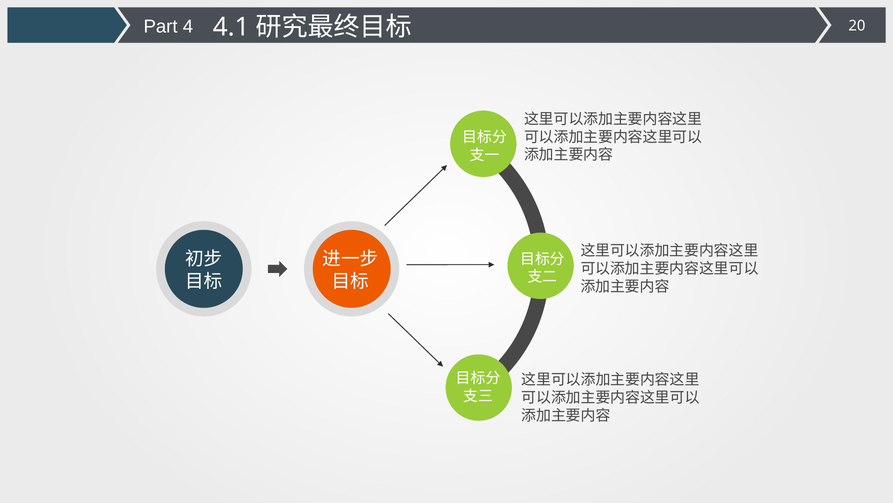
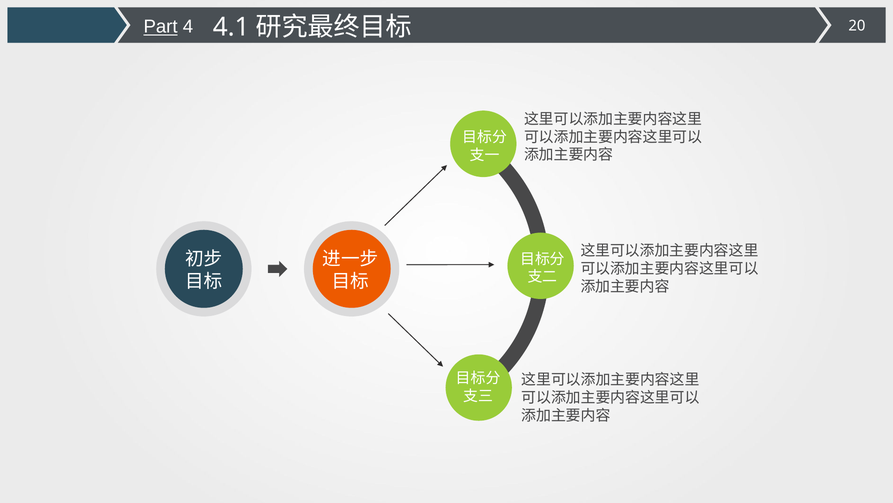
Part underline: none -> present (161, 27)
